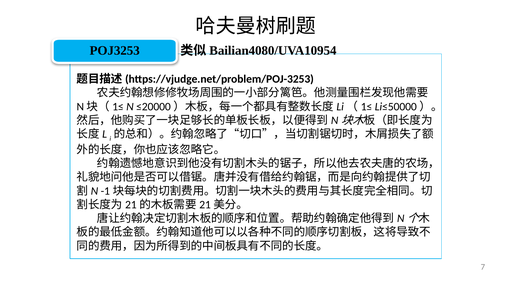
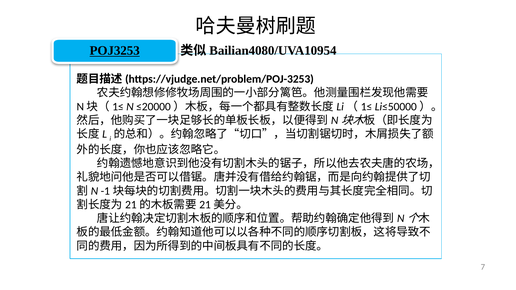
POJ3253 underline: none -> present (115, 51)
